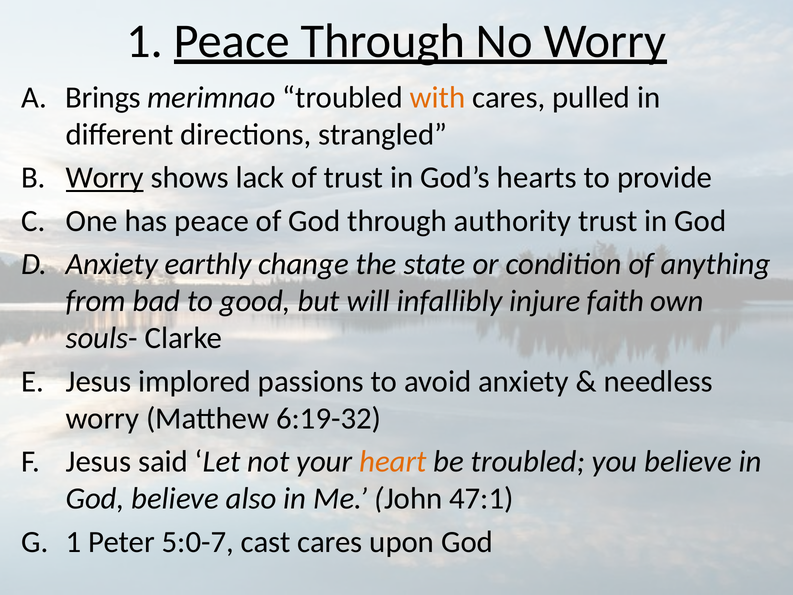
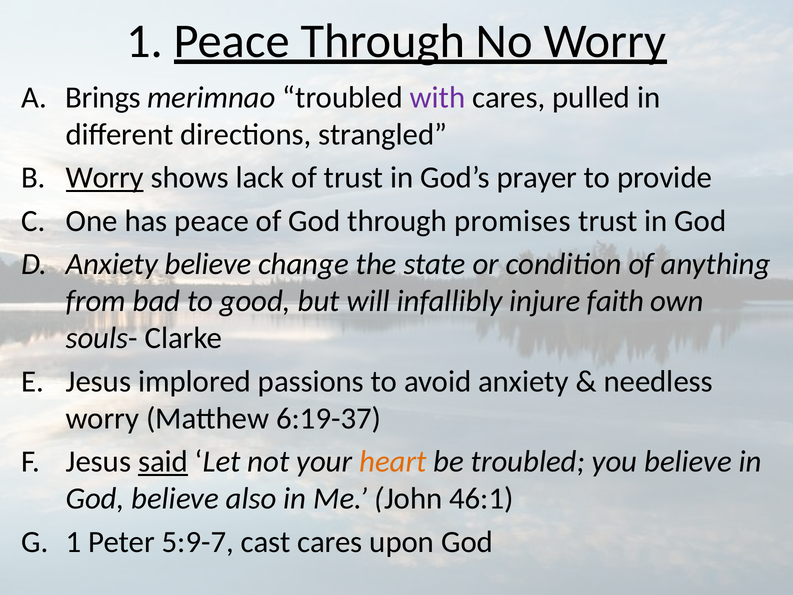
with colour: orange -> purple (438, 97)
hearts: hearts -> prayer (537, 178)
authority: authority -> promises (512, 221)
Anxiety earthly: earthly -> believe (208, 264)
6:19-32: 6:19-32 -> 6:19-37 (329, 418)
said underline: none -> present (163, 461)
47:1: 47:1 -> 46:1 (481, 498)
5:0-7: 5:0-7 -> 5:9-7 (198, 542)
